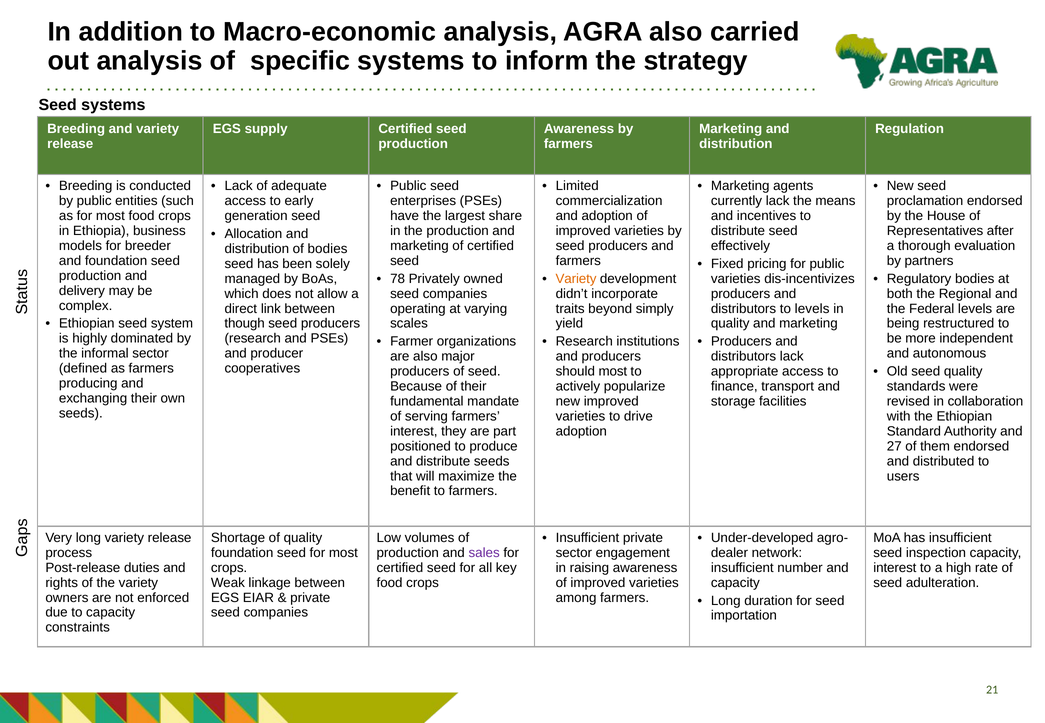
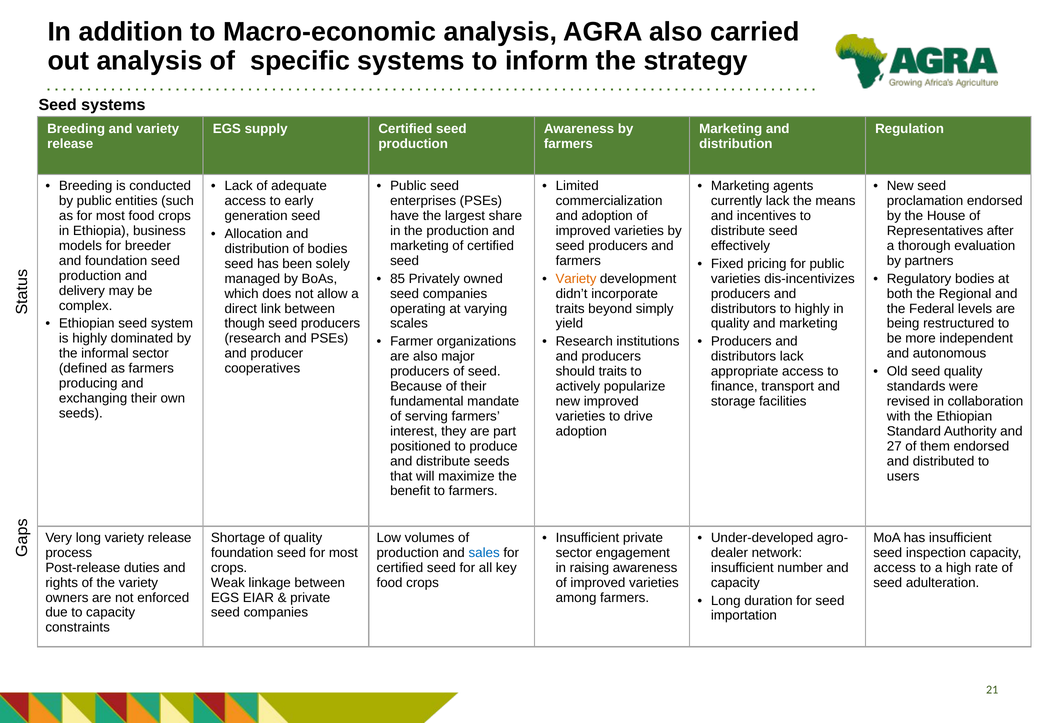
78: 78 -> 85 (398, 279)
to levels: levels -> highly (812, 309)
should most: most -> traits (613, 372)
sales colour: purple -> blue (484, 553)
interest: interest -> access (895, 568)
